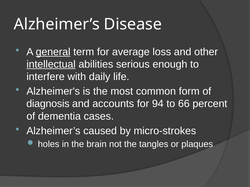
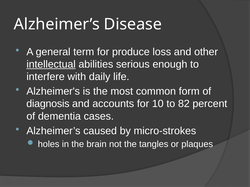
general underline: present -> none (53, 52)
average: average -> produce (131, 52)
94: 94 -> 10 (158, 104)
66: 66 -> 82 (184, 104)
